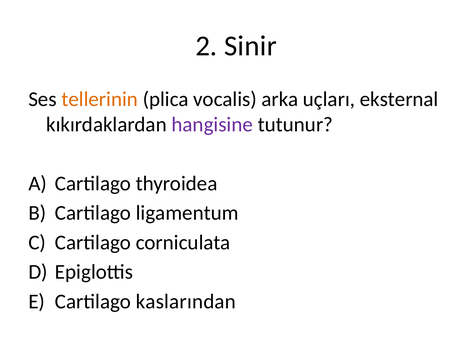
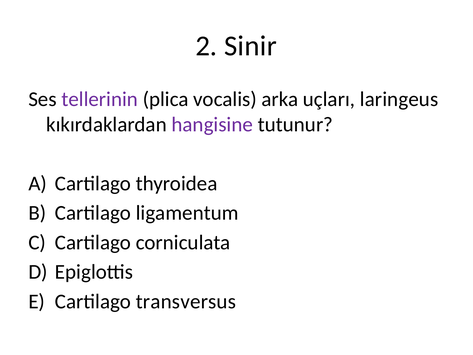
tellerinin colour: orange -> purple (100, 99)
eksternal: eksternal -> laringeus (399, 99)
kaslarından: kaslarından -> transversus (186, 301)
